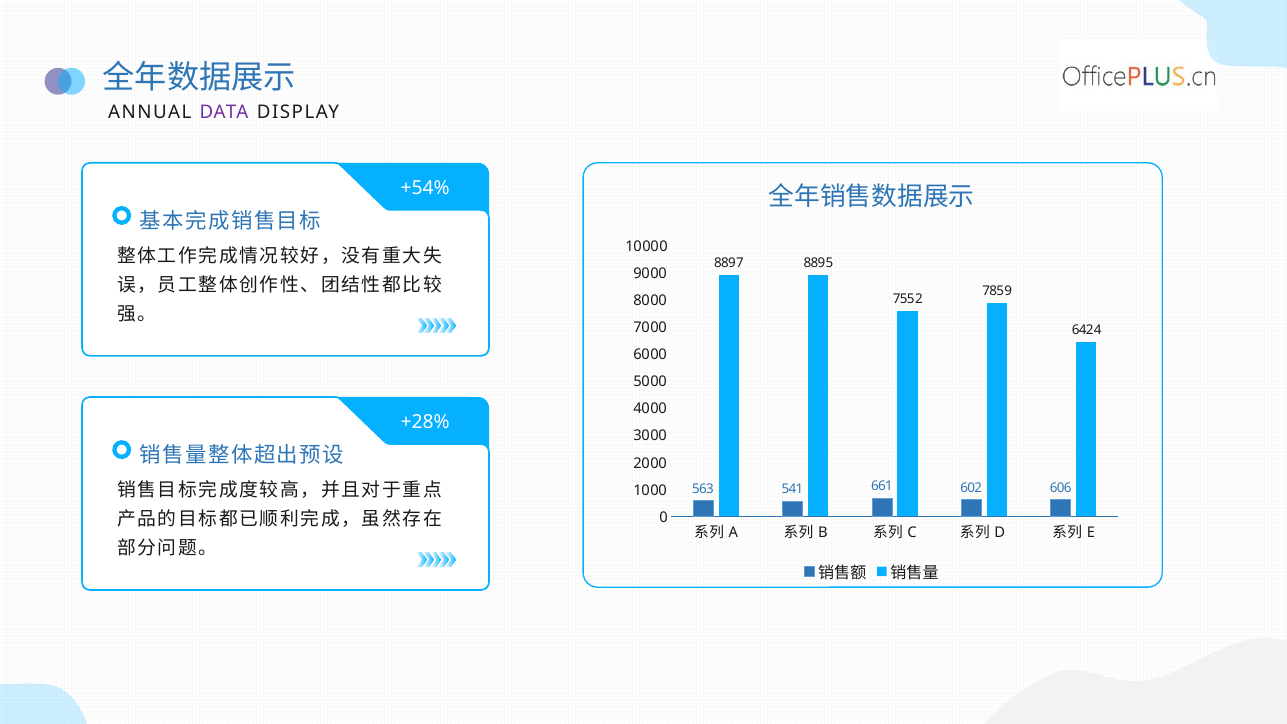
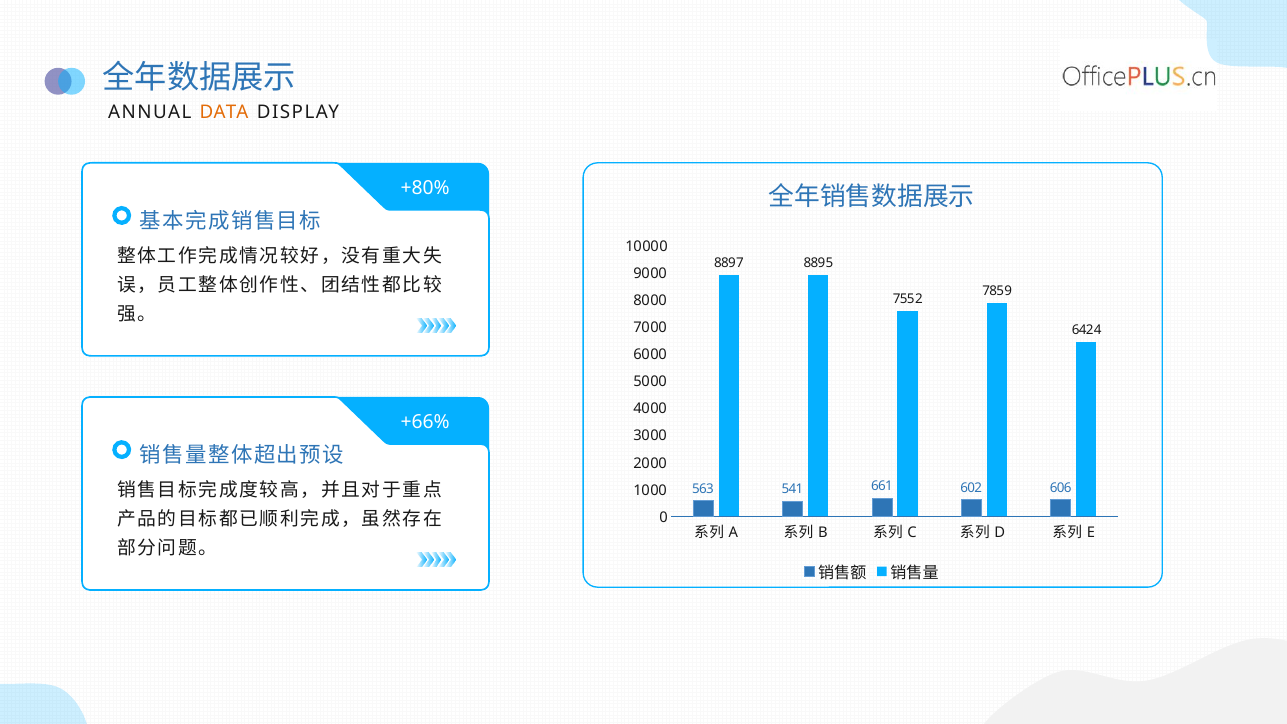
DATA colour: purple -> orange (224, 112)
+54%: +54% -> +80% (425, 188)
+28%: +28% -> +66% (425, 422)
